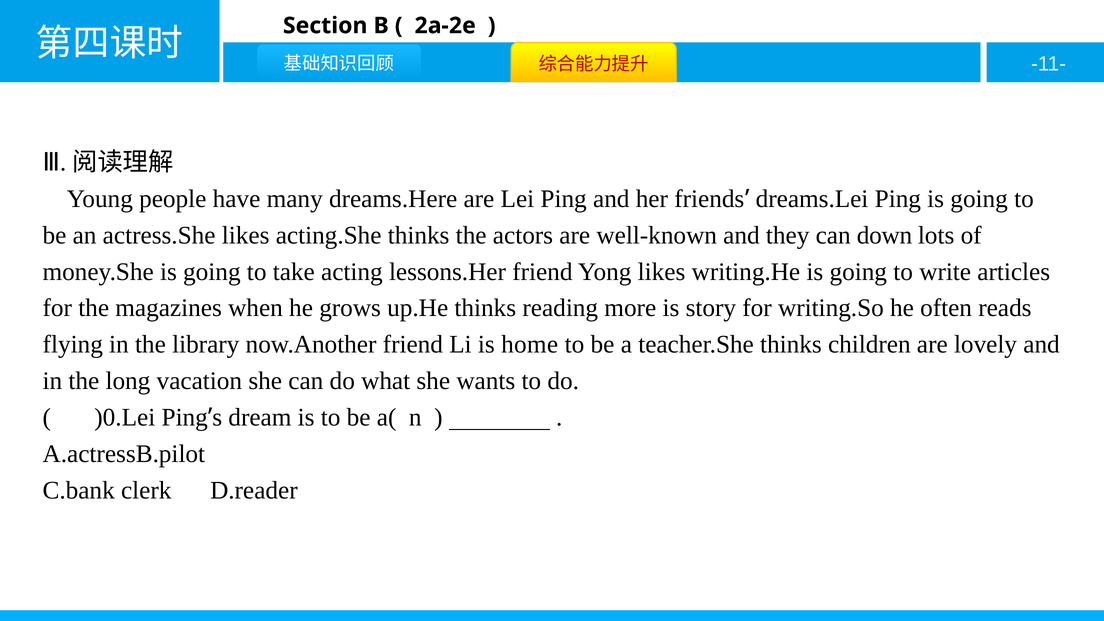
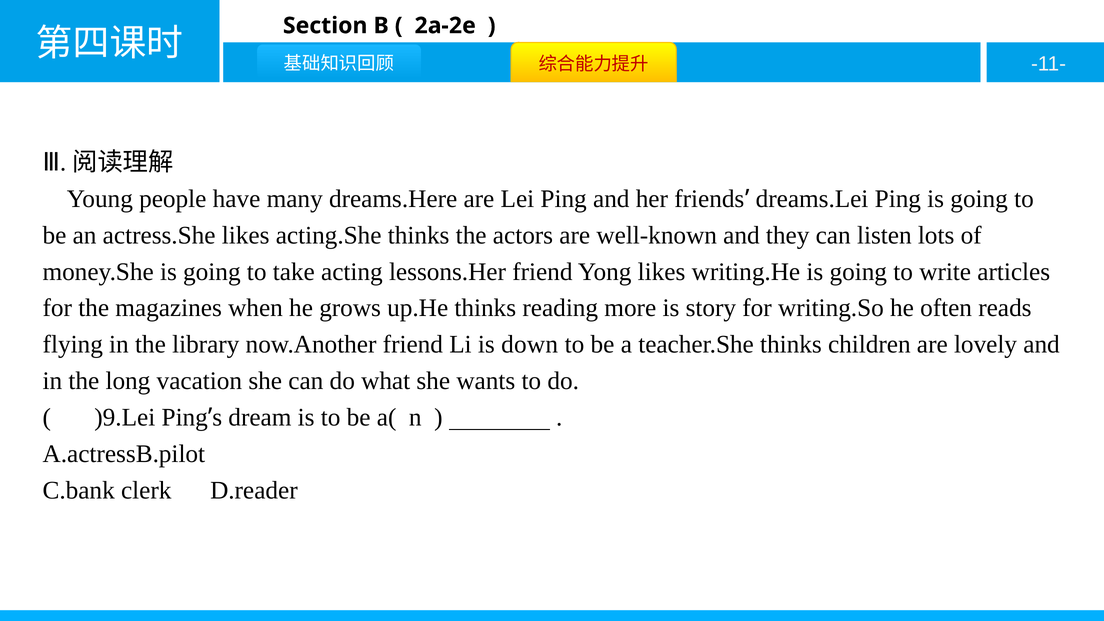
down: down -> listen (884, 235)
home: home -> down (530, 345)
)0.Lei: )0.Lei -> )9.Lei (125, 417)
